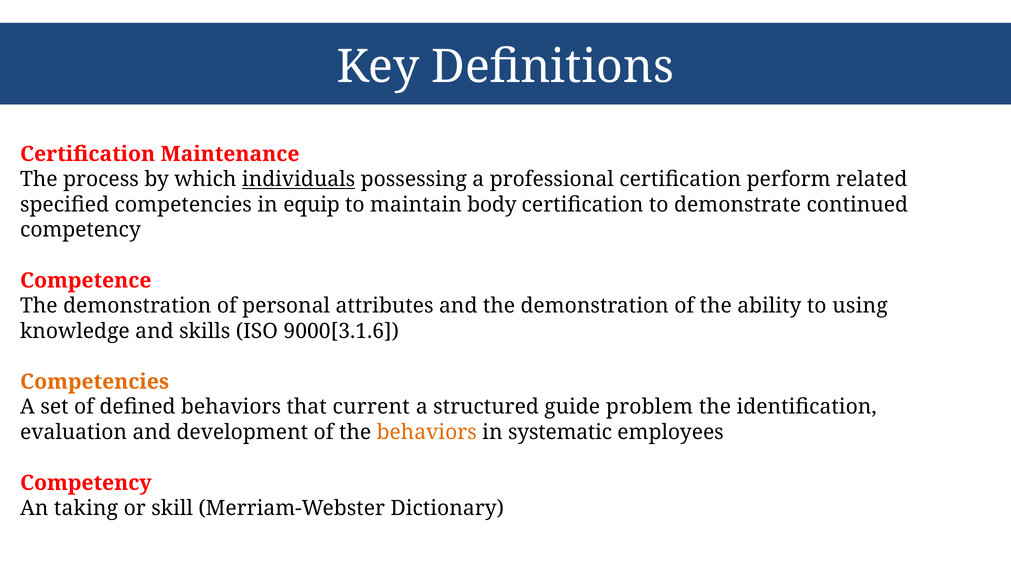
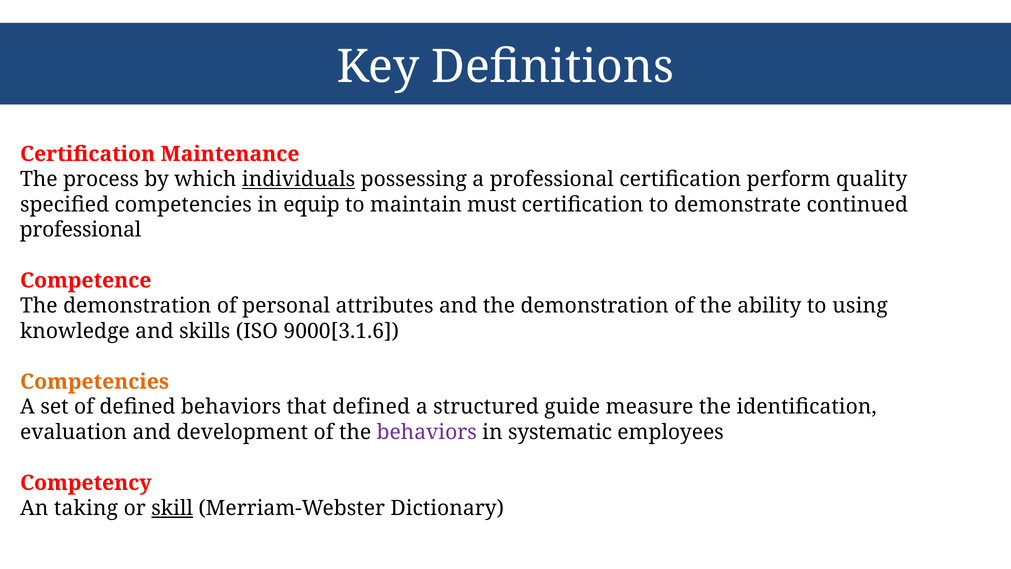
related: related -> quality (872, 179)
body: body -> must (492, 205)
competency: competency -> professional (81, 230)
that current: current -> defined (371, 407)
problem: problem -> measure (650, 407)
behaviors colour: orange -> purple (427, 432)
skill underline: none -> present (172, 508)
